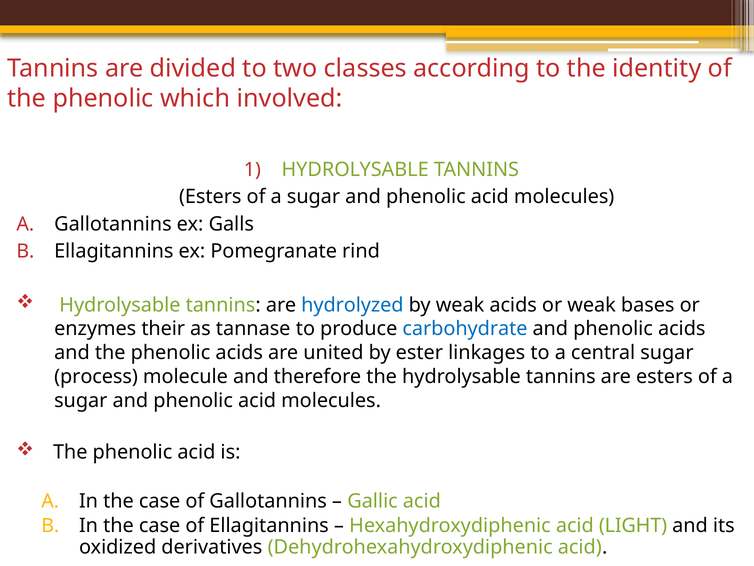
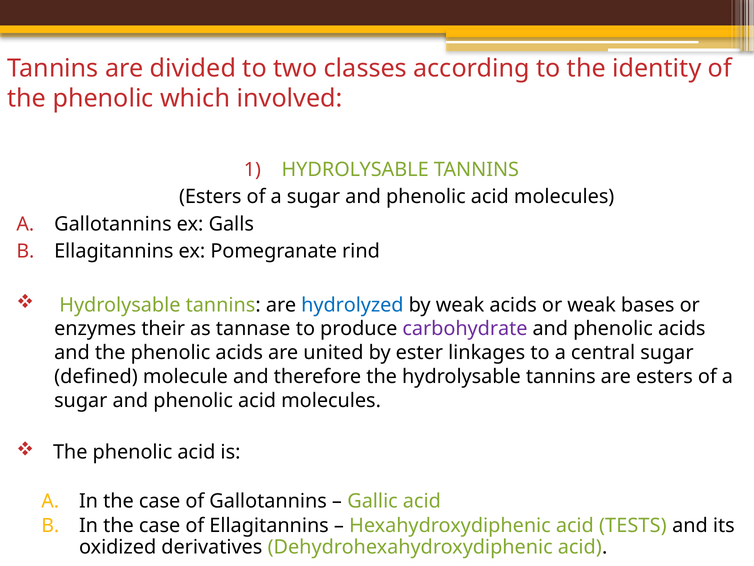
carbohydrate colour: blue -> purple (465, 329)
process: process -> defined (96, 376)
LIGHT: LIGHT -> TESTS (633, 525)
